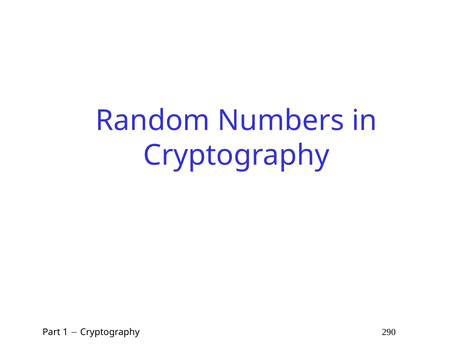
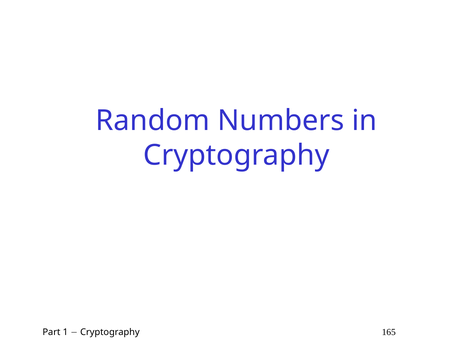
290: 290 -> 165 (389, 332)
